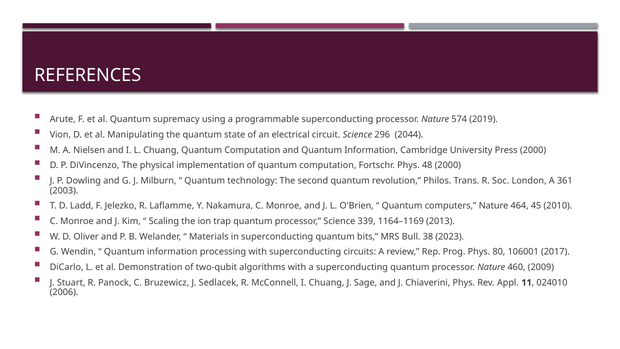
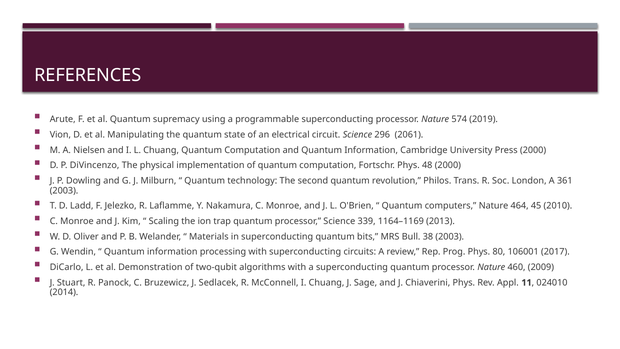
2044: 2044 -> 2061 (409, 135)
38 2023: 2023 -> 2003 (450, 236)
2006: 2006 -> 2014 (64, 292)
